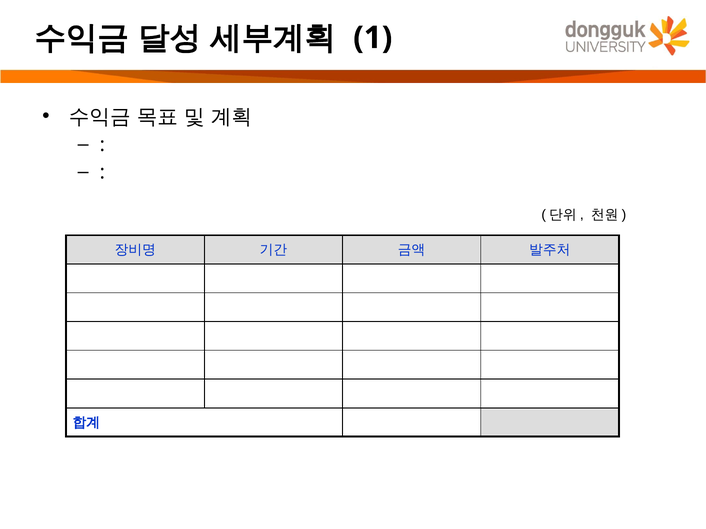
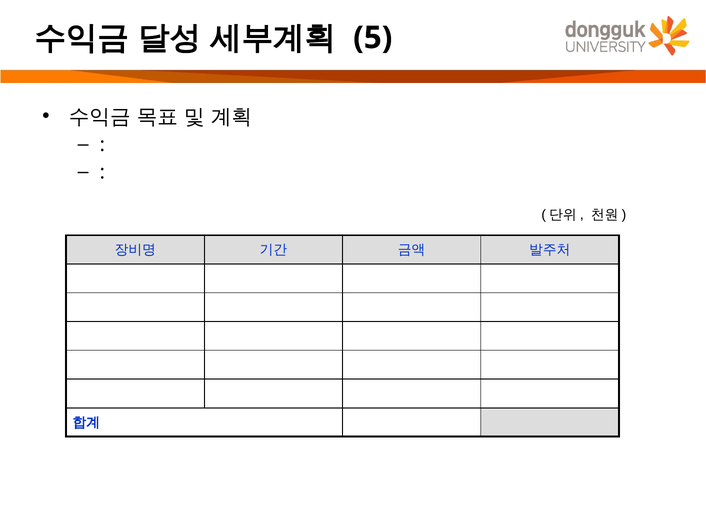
1: 1 -> 5 (373, 38)
